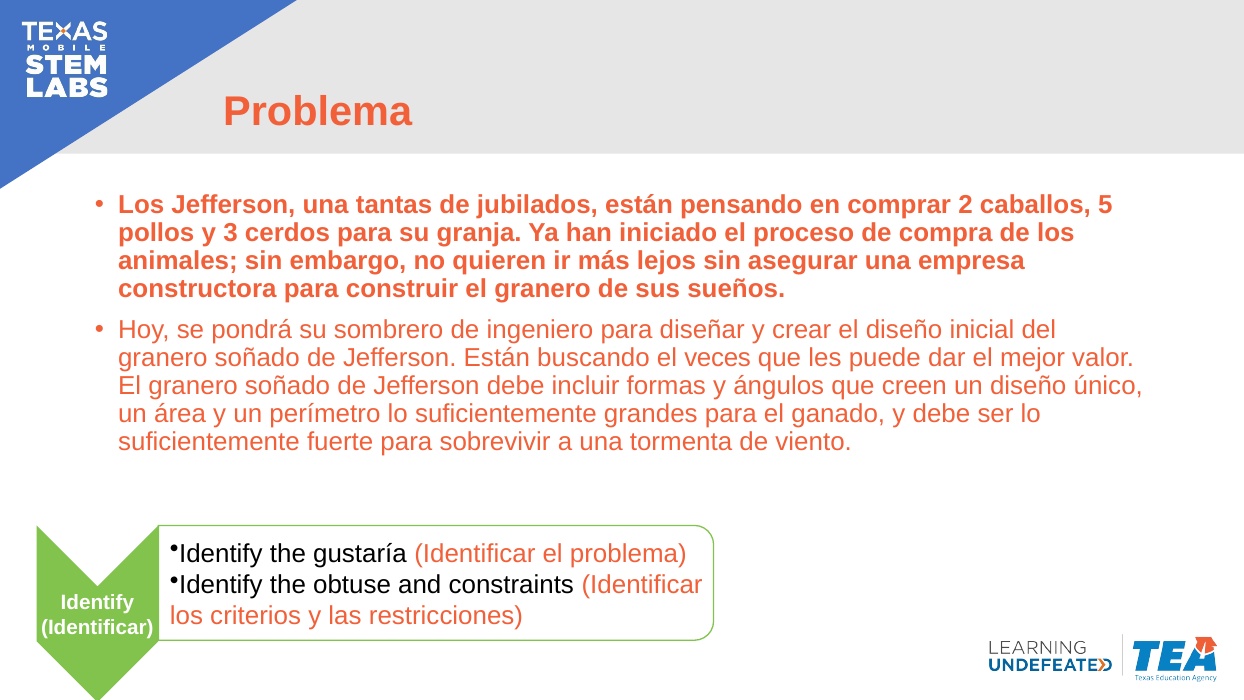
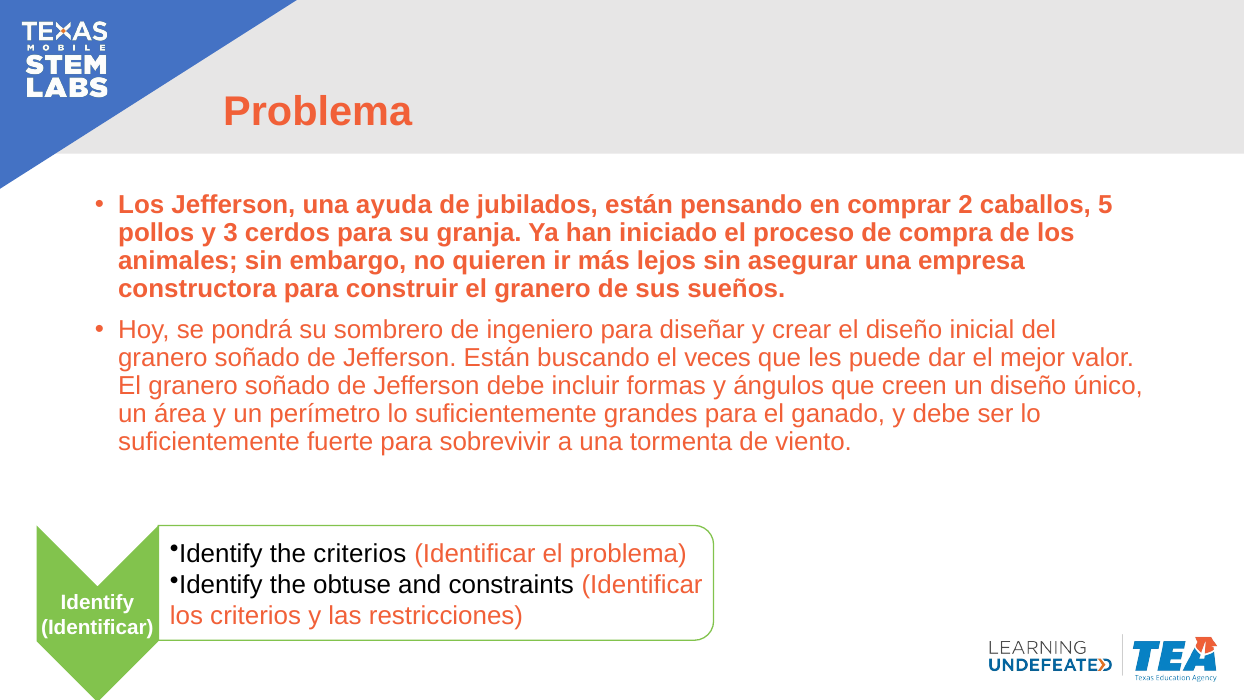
tantas: tantas -> ayuda (394, 205)
the gustaría: gustaría -> criterios (360, 553)
